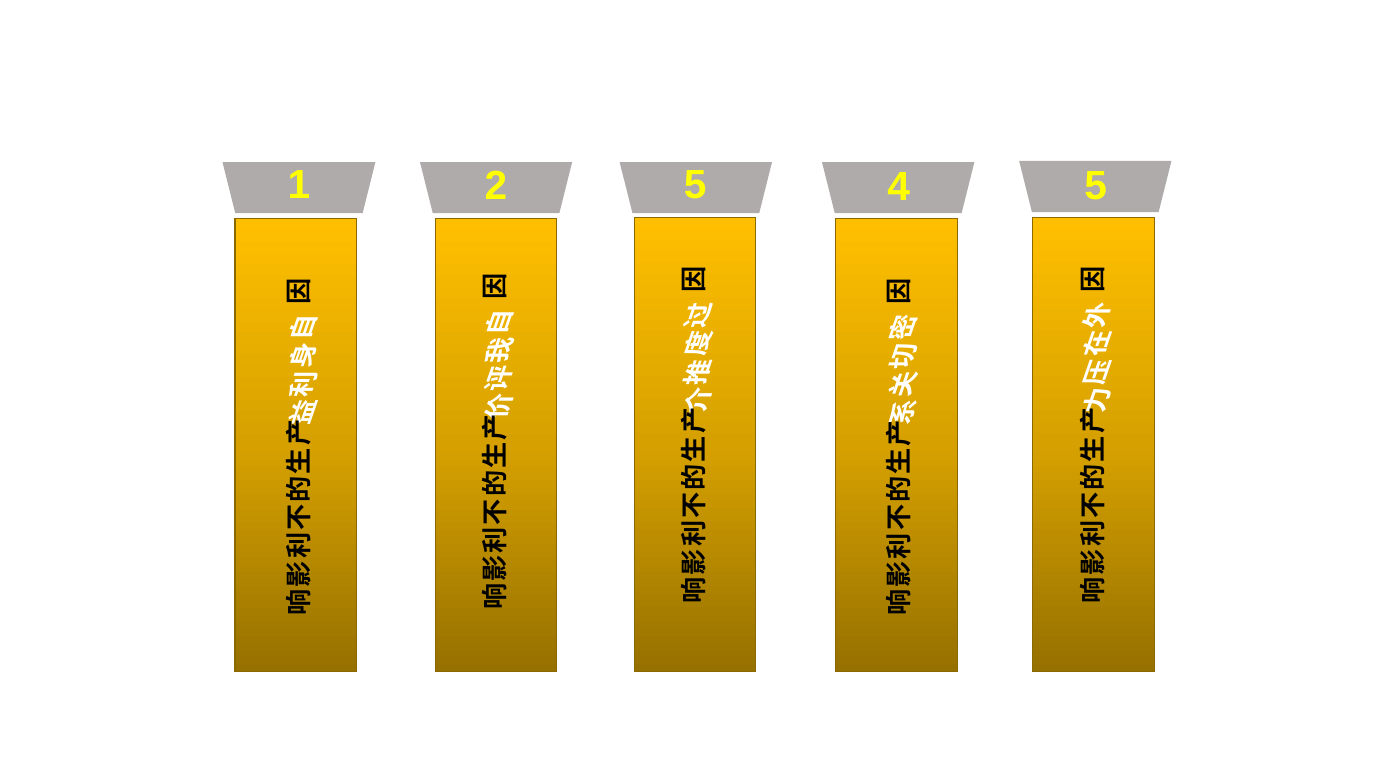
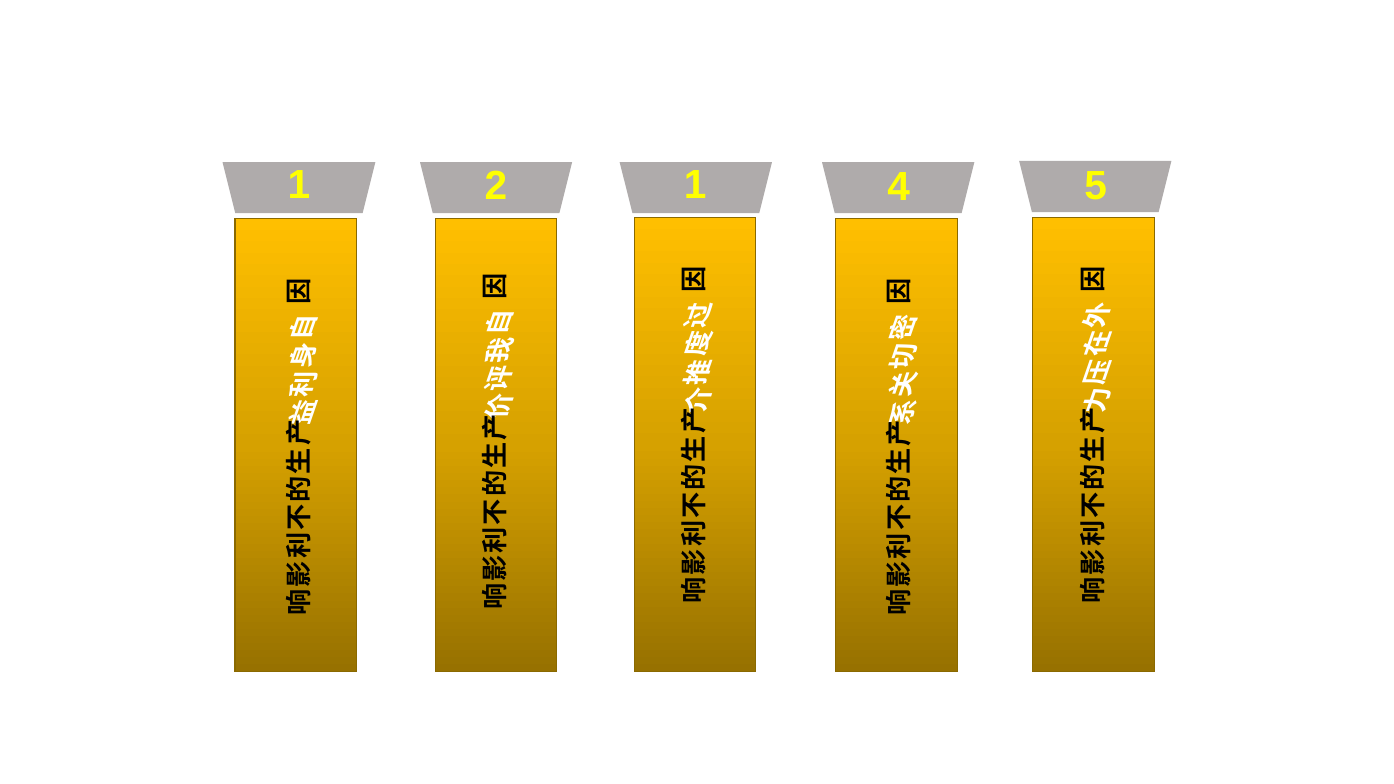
2 5: 5 -> 1 (695, 185)
